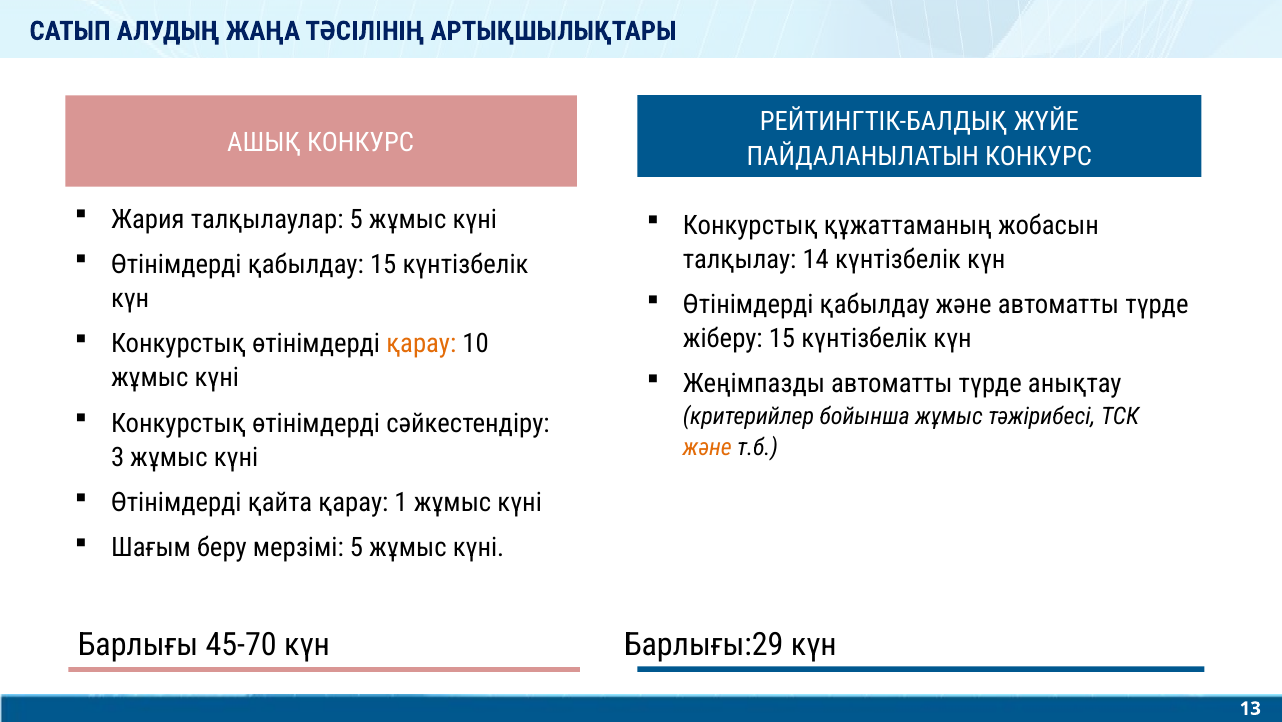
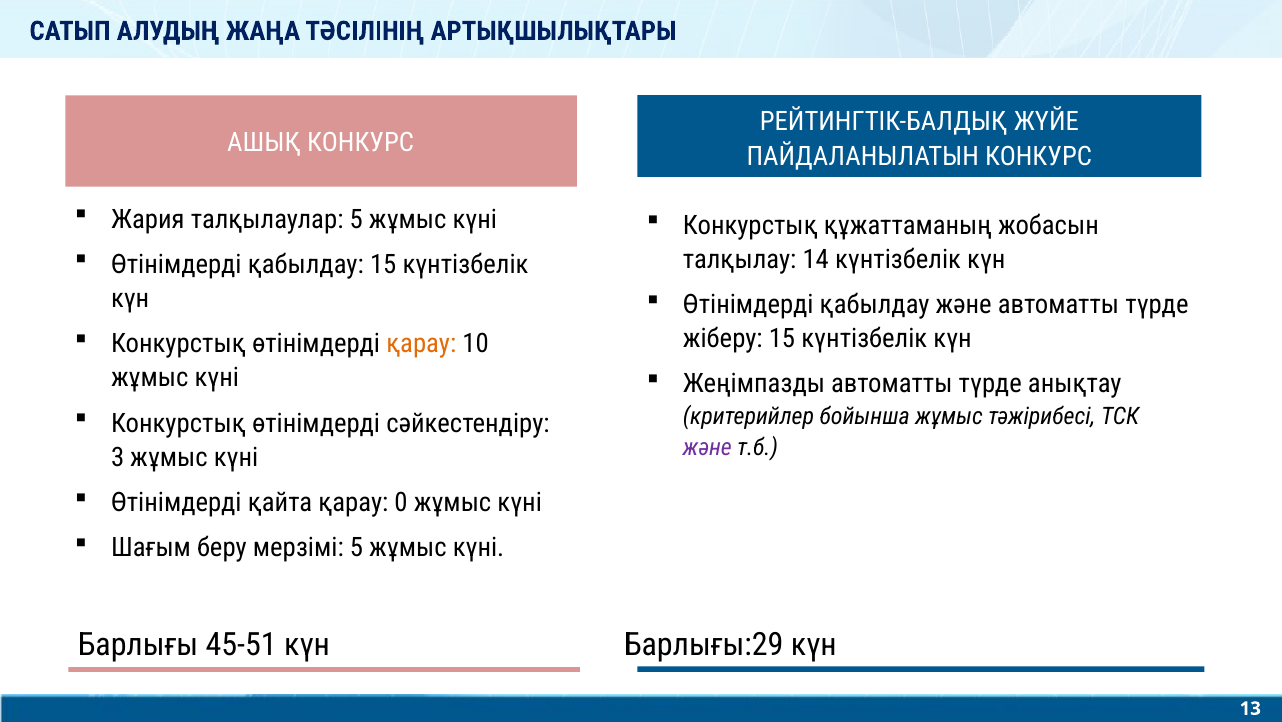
және colour: orange -> purple (707, 447)
1: 1 -> 0 (401, 502)
45-70: 45-70 -> 45-51 (241, 644)
